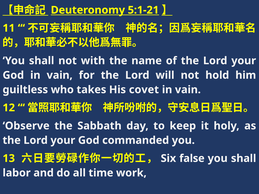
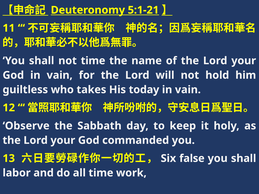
not with: with -> time (93, 61)
covet: covet -> today (144, 90)
